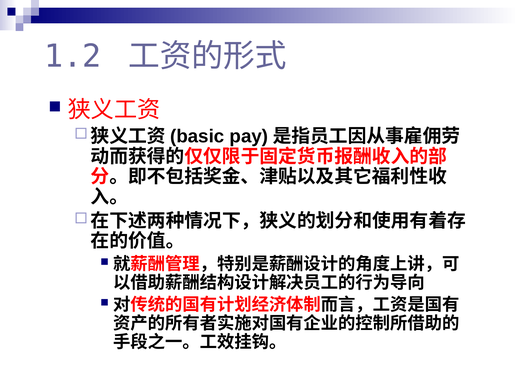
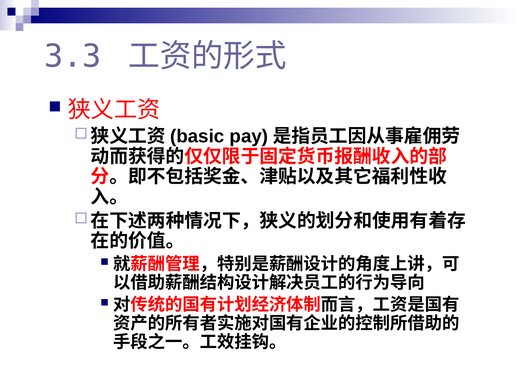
1.2: 1.2 -> 3.3 (73, 56)
